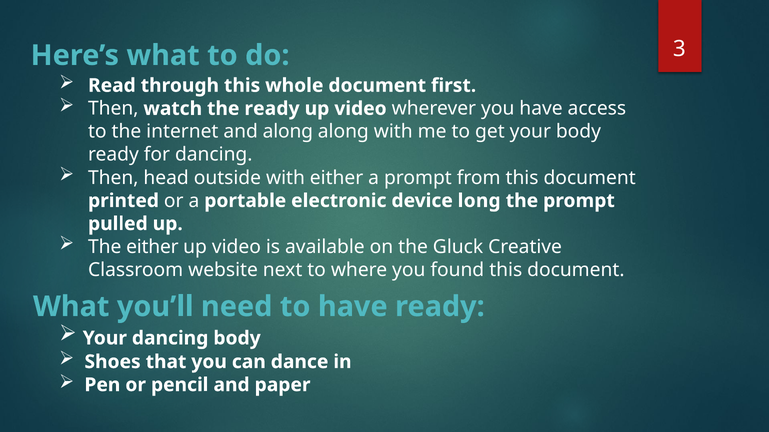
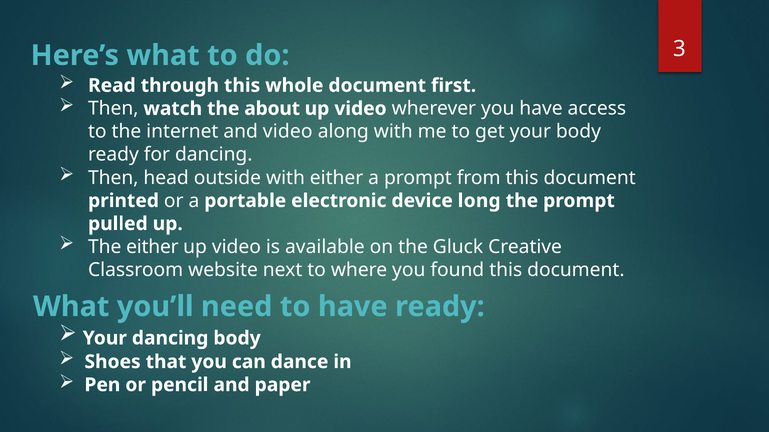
the ready: ready -> about (272, 109)
and along: along -> video (288, 132)
